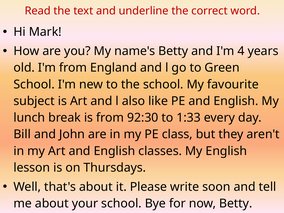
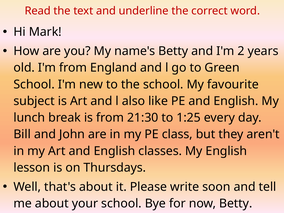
4: 4 -> 2 (241, 51)
92:30: 92:30 -> 21:30 (143, 118)
1:33: 1:33 -> 1:25 (189, 118)
